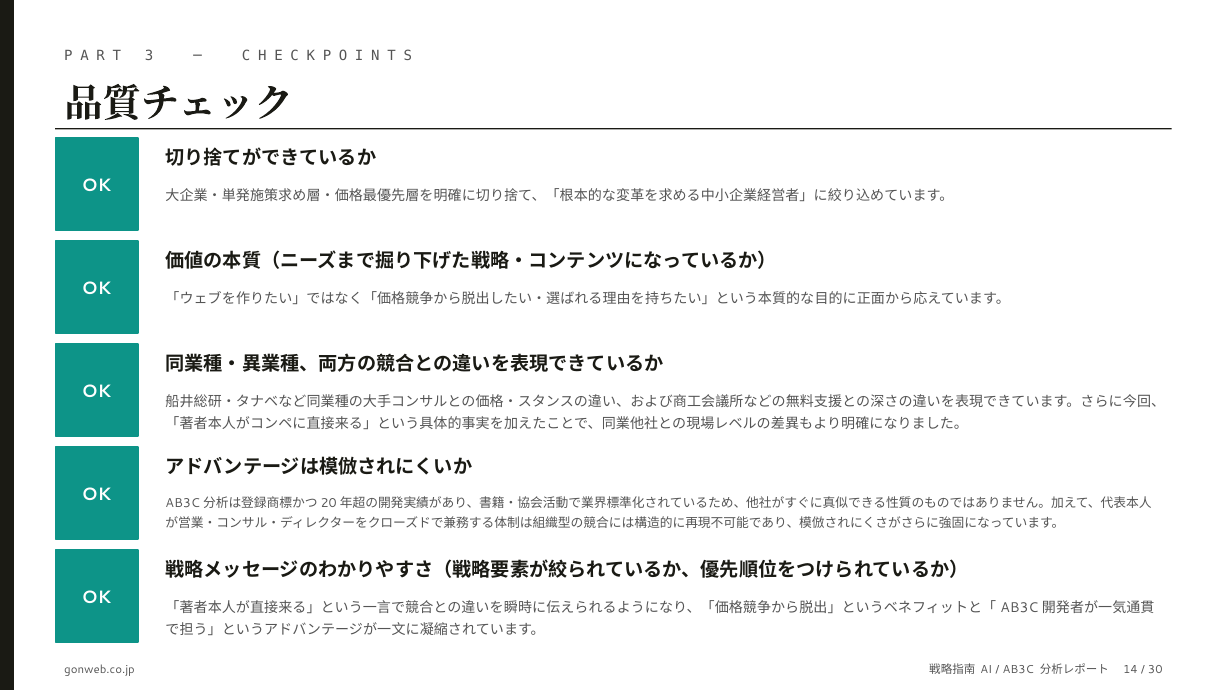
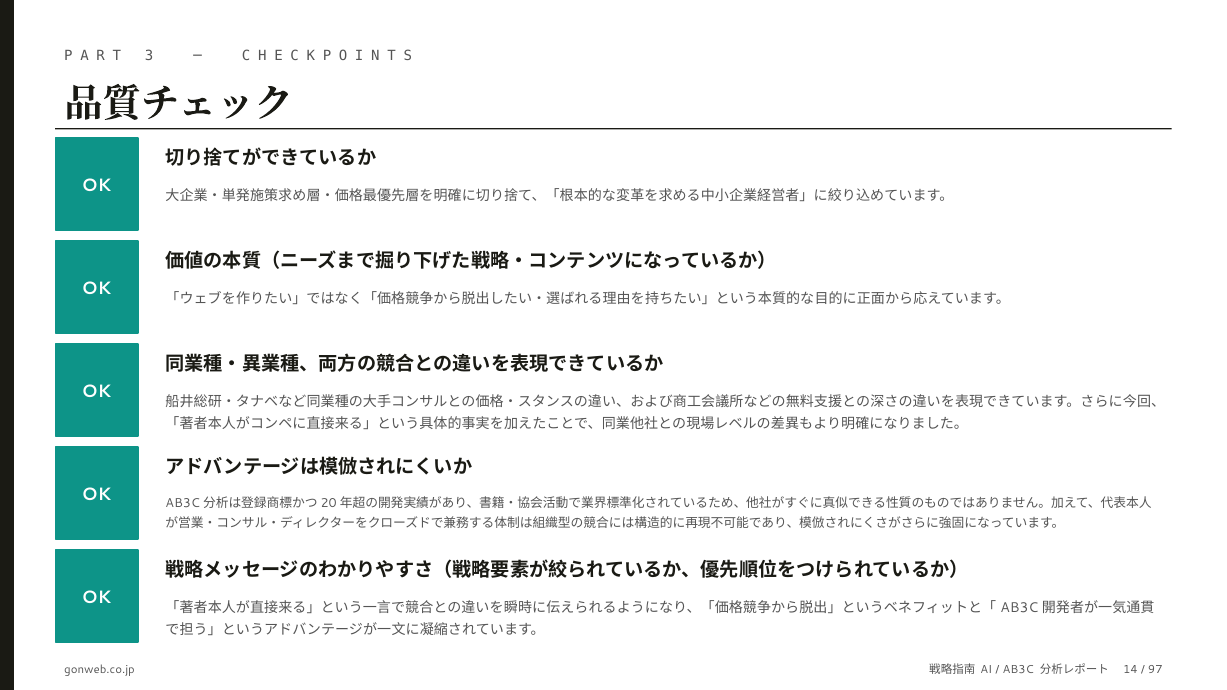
30: 30 -> 97 (1155, 670)
